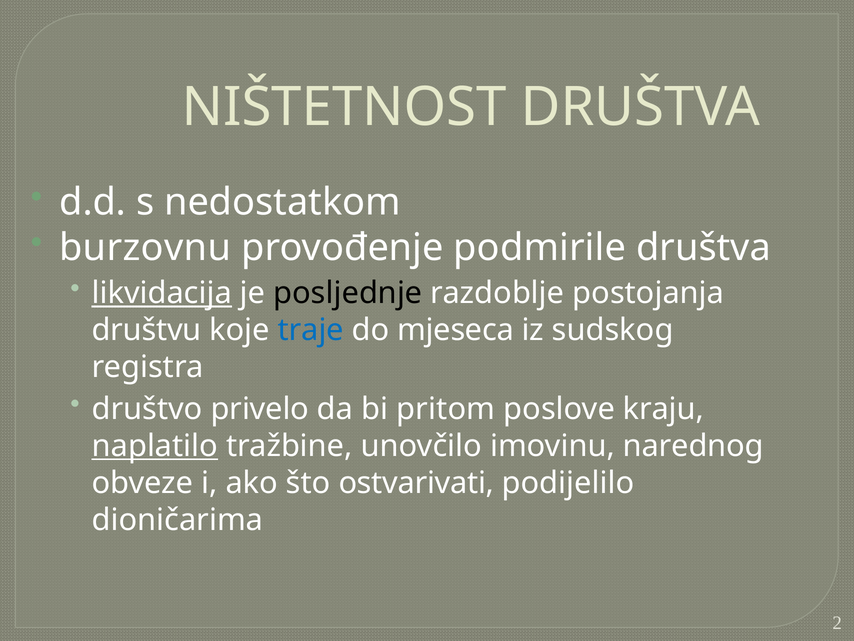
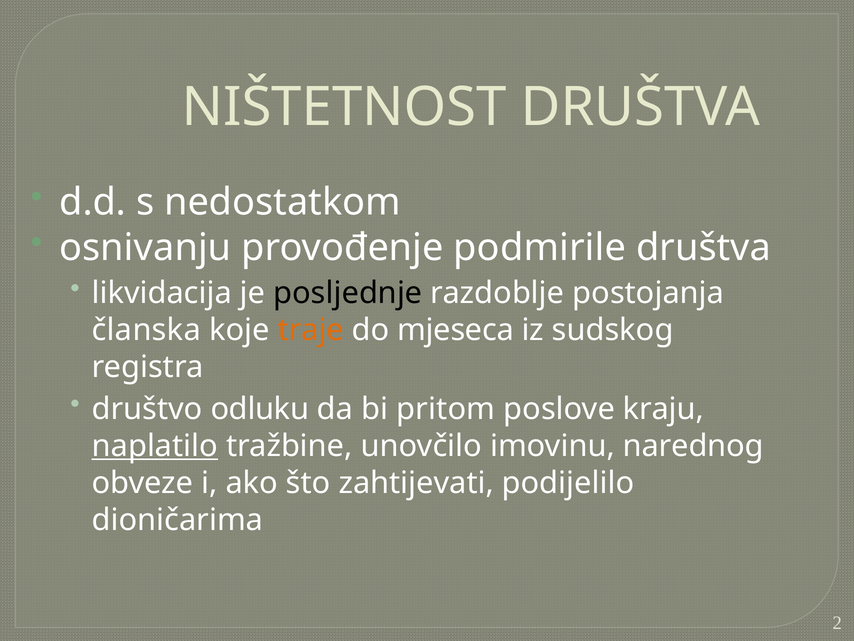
burzovnu: burzovnu -> osnivanju (145, 248)
likvidacija underline: present -> none (162, 293)
društvu: društvu -> članska (146, 330)
traje colour: blue -> orange (311, 330)
privelo: privelo -> odluku (260, 409)
ostvarivati: ostvarivati -> zahtijevati (416, 483)
